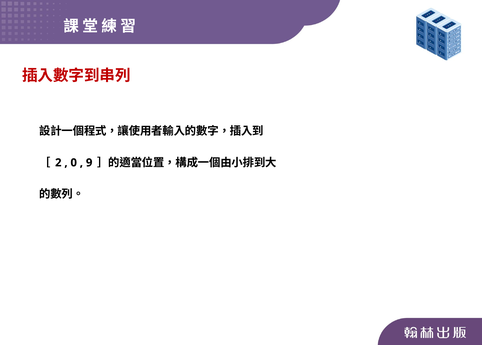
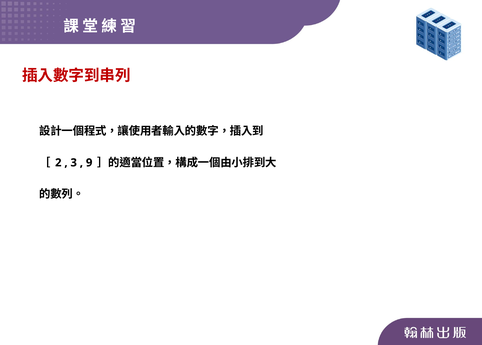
0: 0 -> 3 (74, 162)
